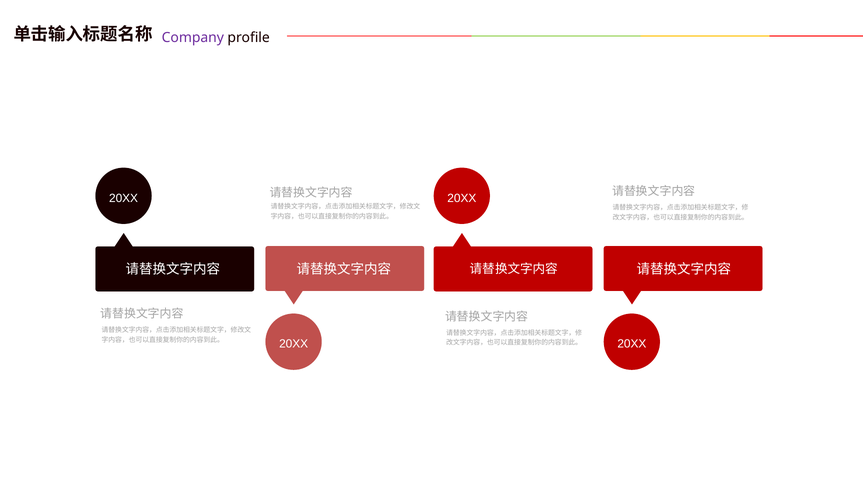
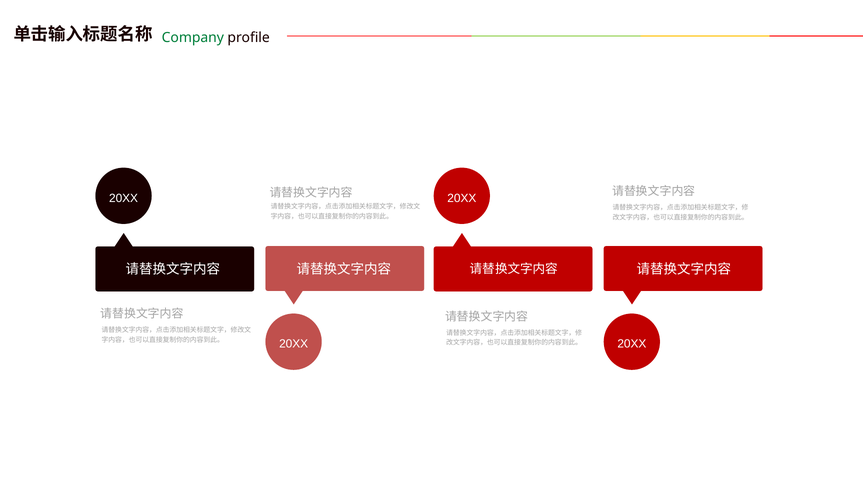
Company colour: purple -> green (193, 37)
